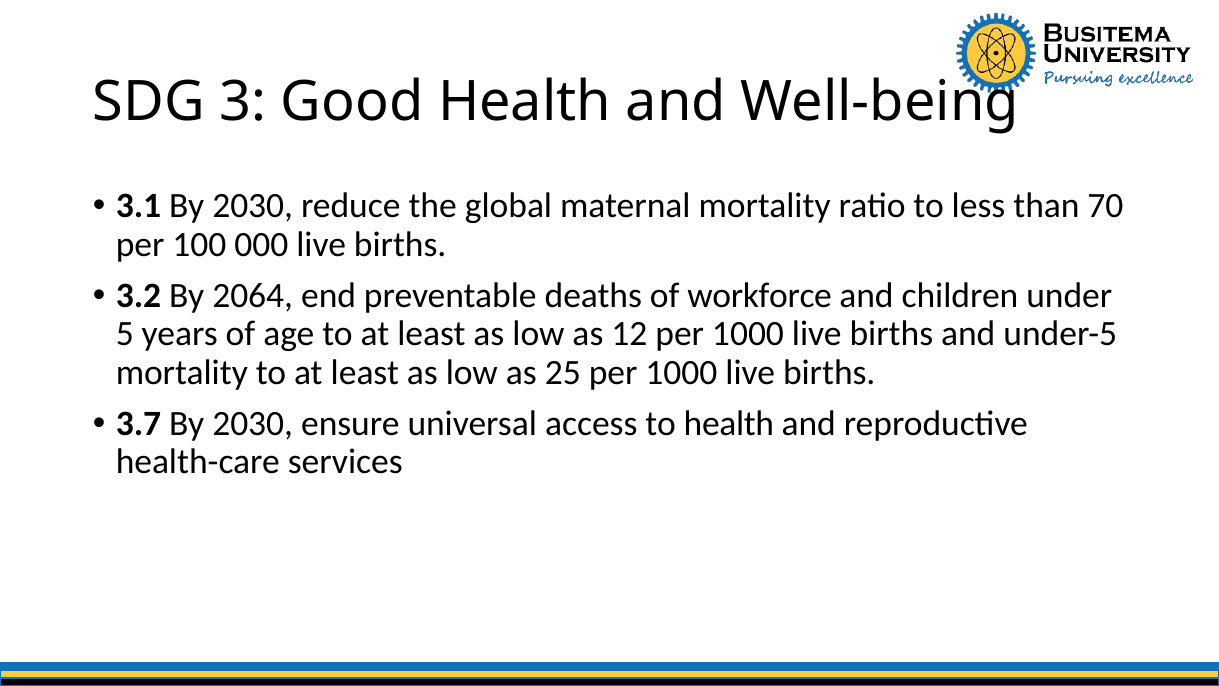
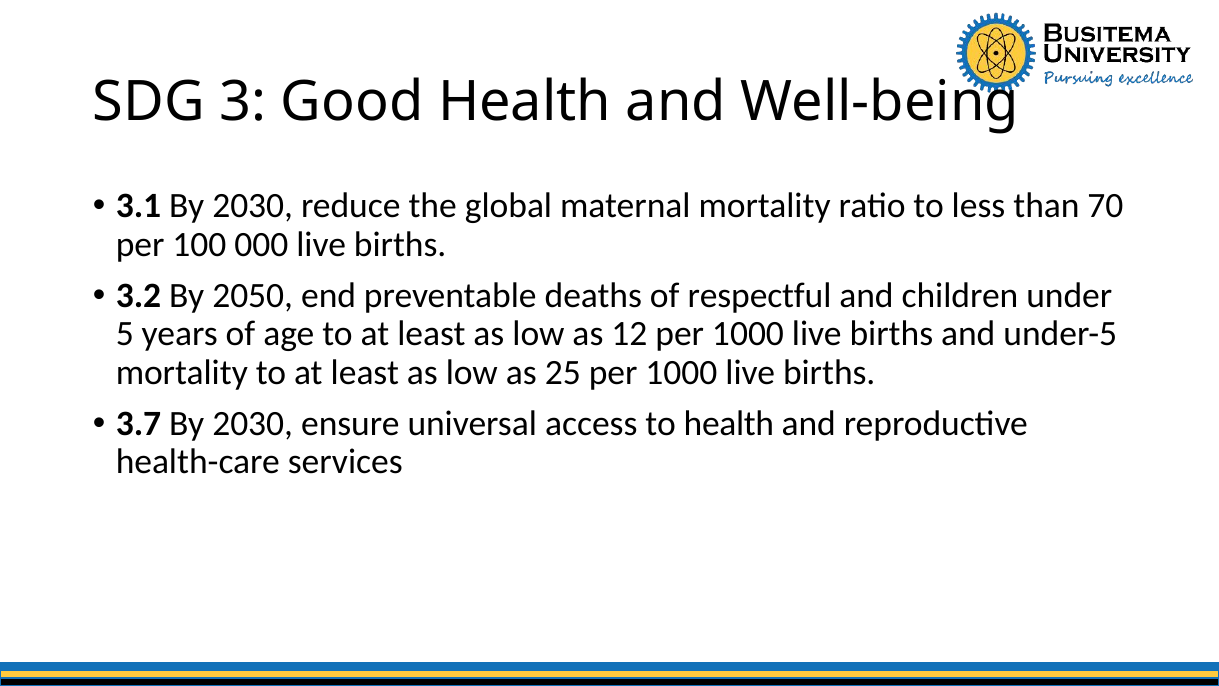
2064: 2064 -> 2050 (253, 296)
workforce: workforce -> respectful (760, 296)
